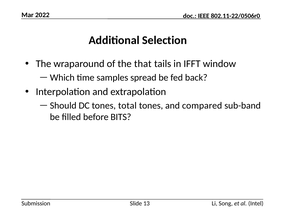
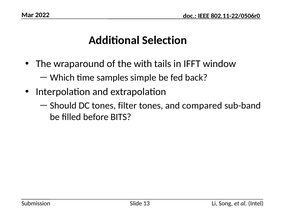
that: that -> with (143, 64)
spread: spread -> simple (143, 78)
total: total -> filter (127, 106)
